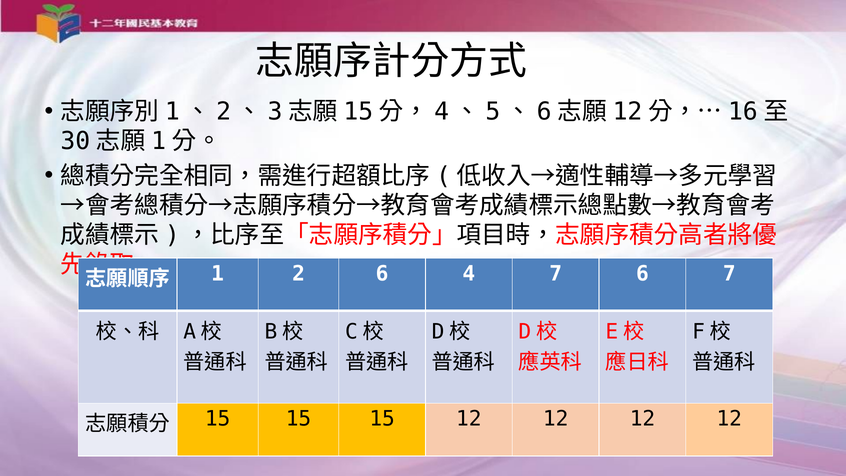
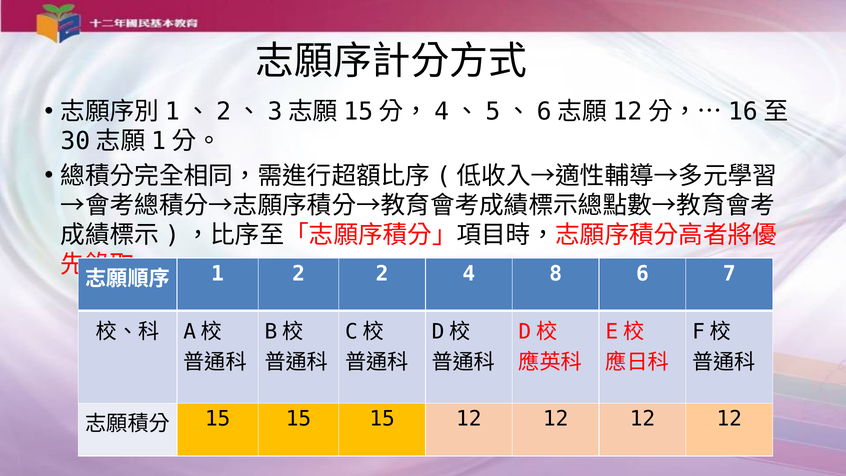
2 6: 6 -> 2 (382, 274)
4 7: 7 -> 8 (556, 274)
